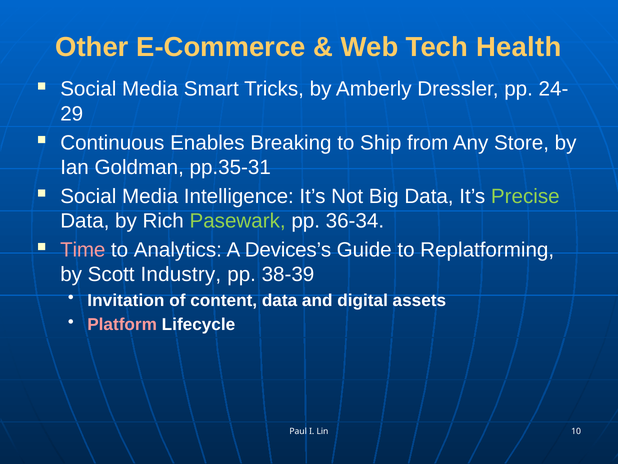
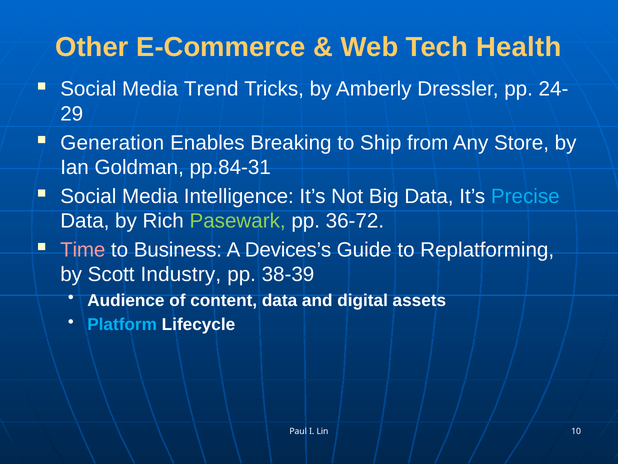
Smart: Smart -> Trend (211, 89)
Continuous: Continuous -> Generation (112, 143)
pp.35-31: pp.35-31 -> pp.84-31 (230, 167)
Precise colour: light green -> light blue (525, 196)
36-34: 36-34 -> 36-72 (355, 221)
Analytics: Analytics -> Business (178, 250)
Invitation: Invitation -> Audience (126, 300)
Platform colour: pink -> light blue (122, 324)
